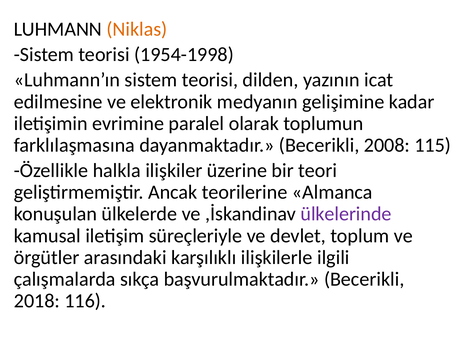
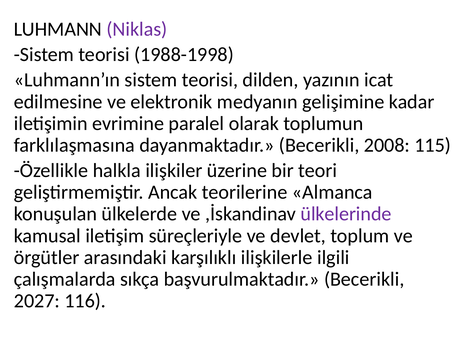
Niklas colour: orange -> purple (137, 29)
1954-1998: 1954-1998 -> 1988-1998 (184, 55)
2018: 2018 -> 2027 (37, 301)
